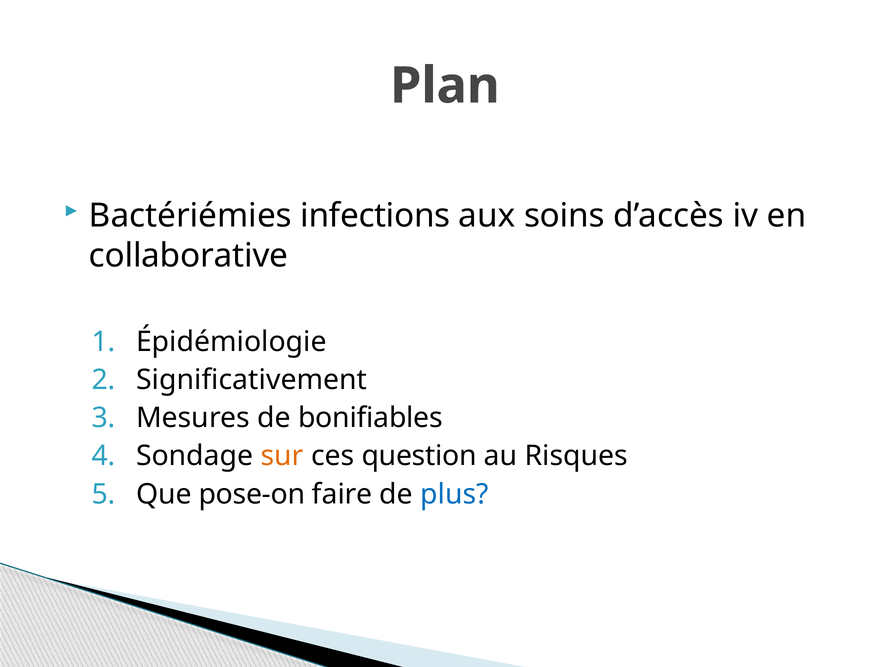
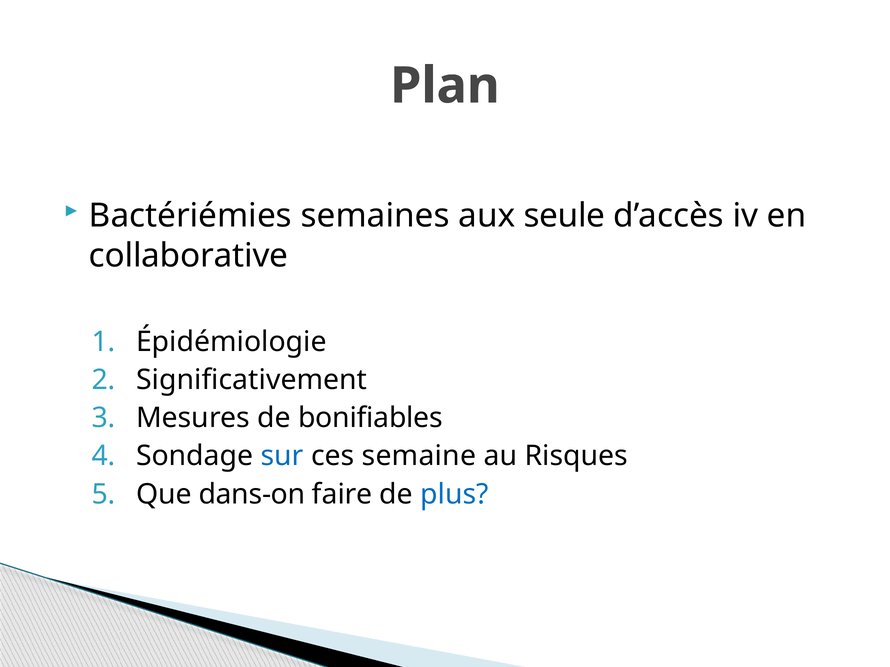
infections: infections -> semaines (375, 216)
soins: soins -> seule (565, 216)
sur colour: orange -> blue (282, 456)
question: question -> semaine (419, 456)
pose-on: pose-on -> dans-on (252, 495)
